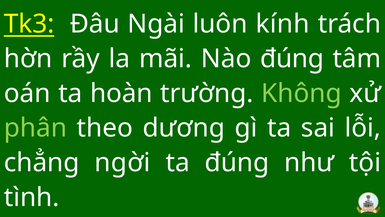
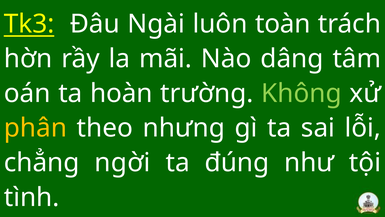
kính: kính -> toàn (283, 24)
Nào đúng: đúng -> dâng (292, 59)
phân colour: light green -> yellow (35, 128)
dương: dương -> nhưng (184, 128)
